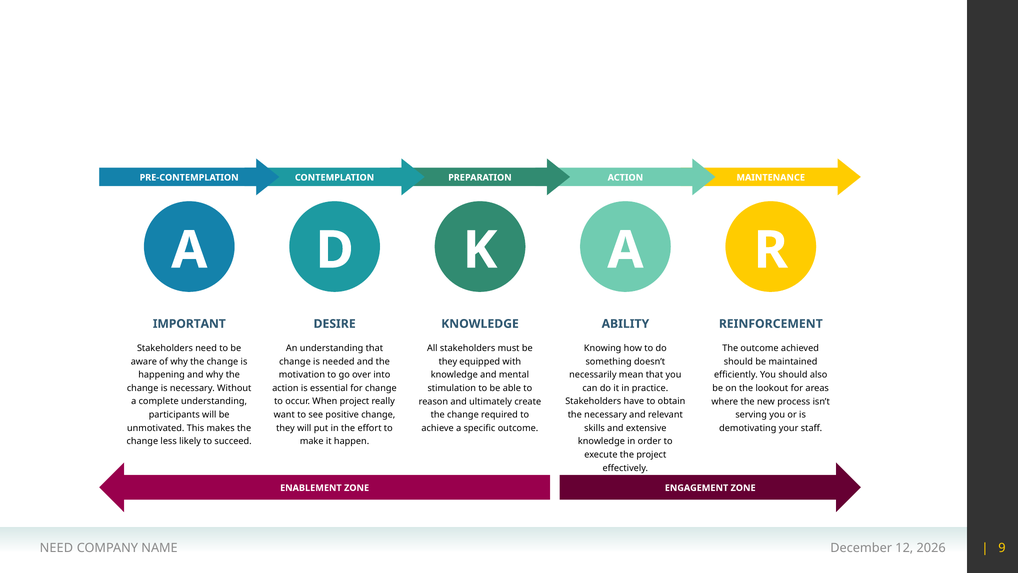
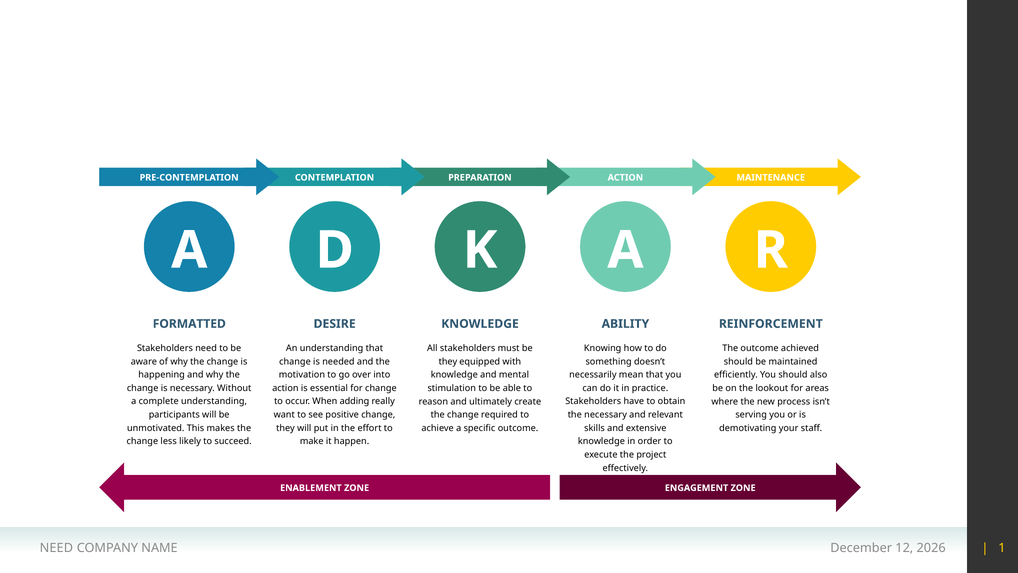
IMPORTANT: IMPORTANT -> FORMATTED (189, 324)
When project: project -> adding (354, 401)
9: 9 -> 1 (1002, 548)
